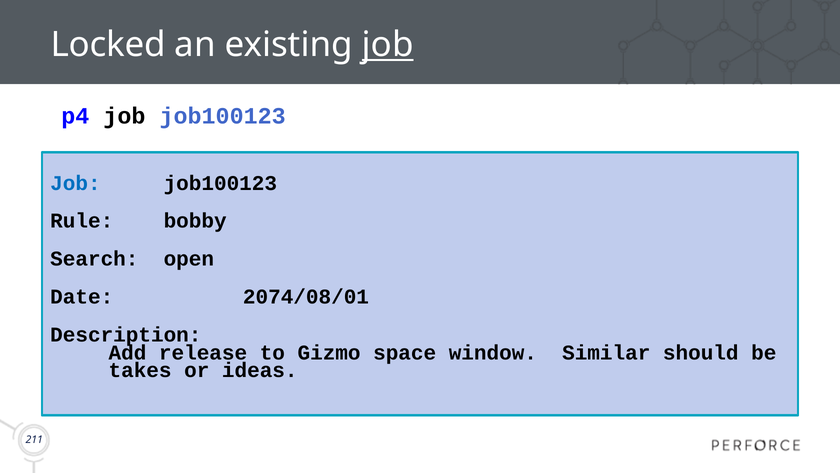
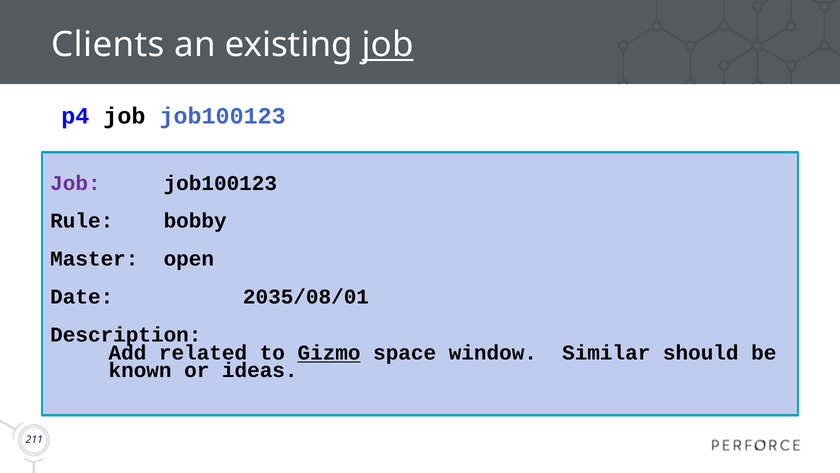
Locked: Locked -> Clients (108, 45)
Job colour: blue -> purple (75, 183)
Search: Search -> Master (94, 259)
2074/08/01: 2074/08/01 -> 2035/08/01 (306, 296)
release: release -> related (203, 353)
Gizmo underline: none -> present (329, 353)
takes: takes -> known (140, 370)
